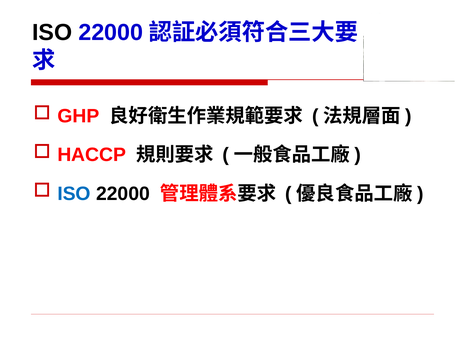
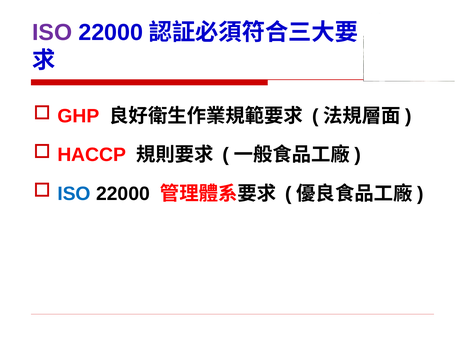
ISO colour: black -> purple (52, 33)
